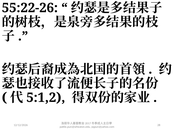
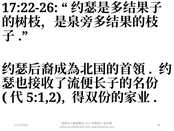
55:22-26: 55:22-26 -> 17:22-26 (30, 8)
